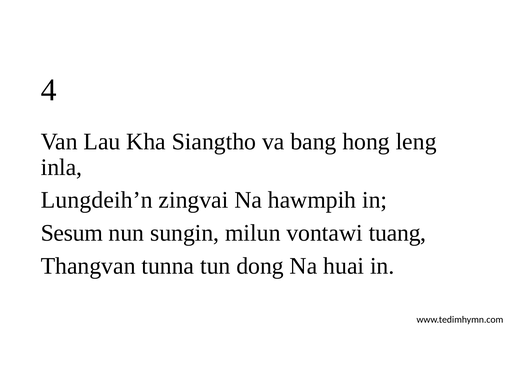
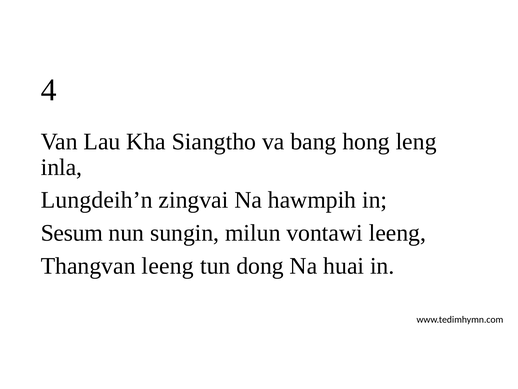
vontawi tuang: tuang -> leeng (397, 233)
Thangvan tunna: tunna -> leeng (168, 266)
